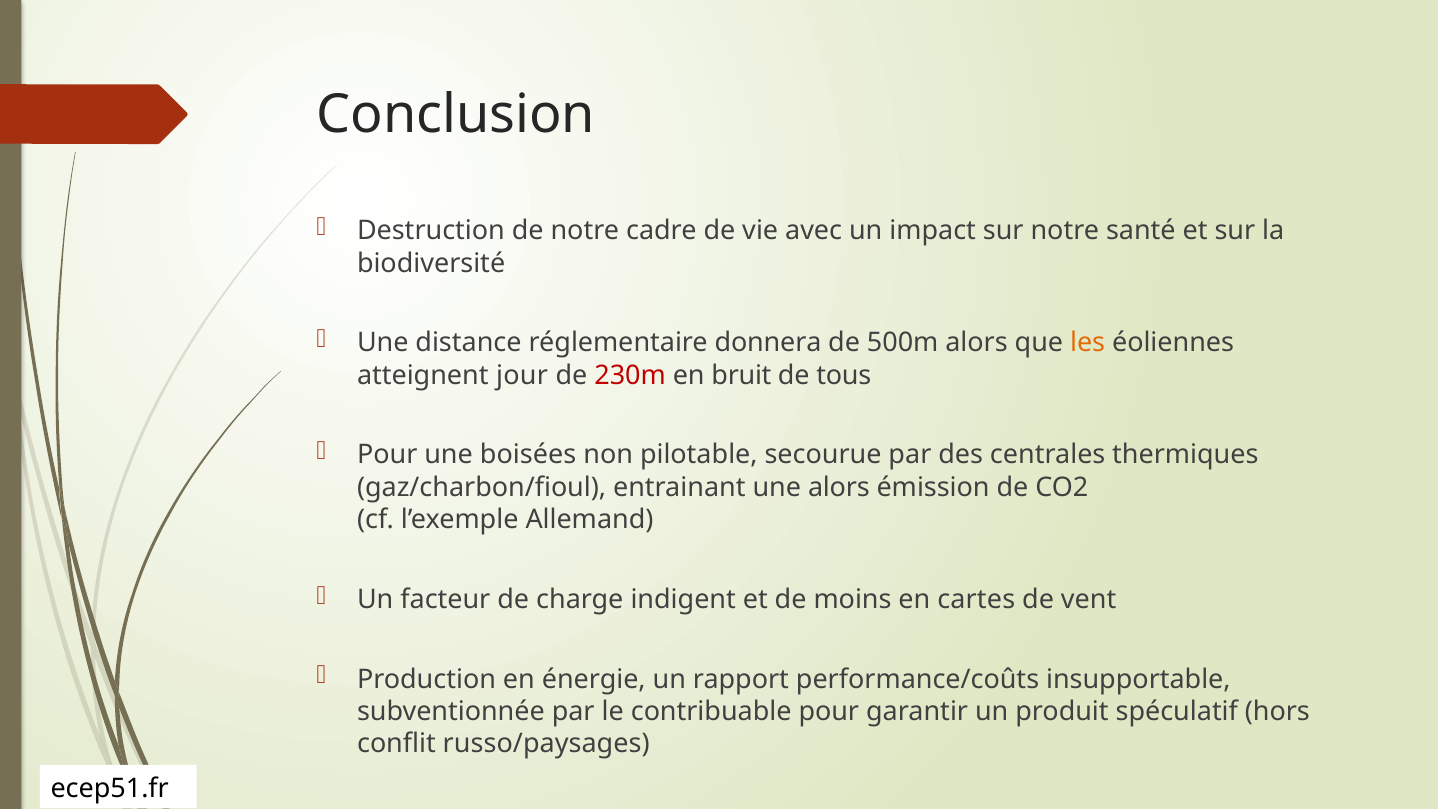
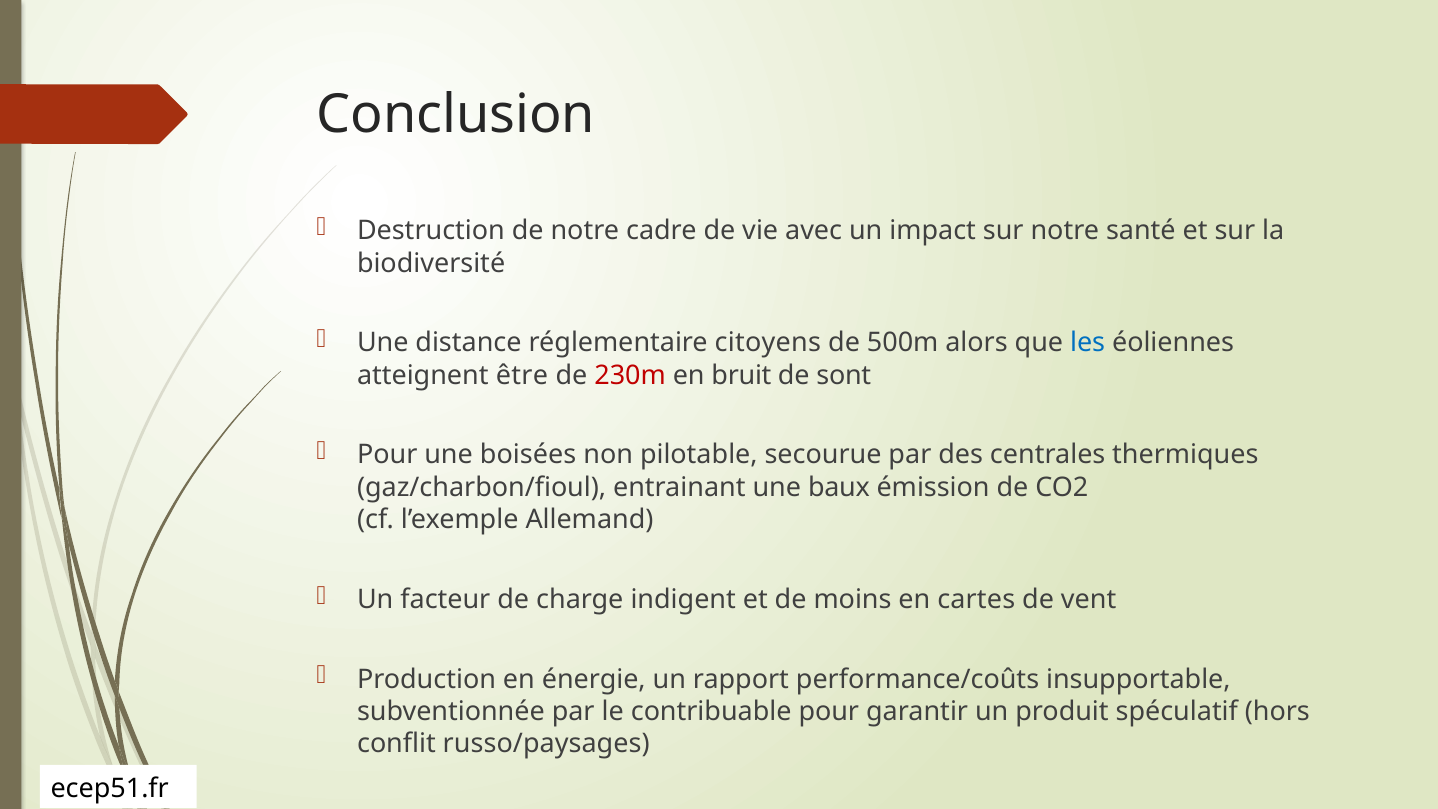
donnera: donnera -> citoyens (768, 343)
les colour: orange -> blue (1088, 343)
jour: jour -> être (522, 375)
tous: tous -> sont (844, 375)
une alors: alors -> baux (839, 487)
